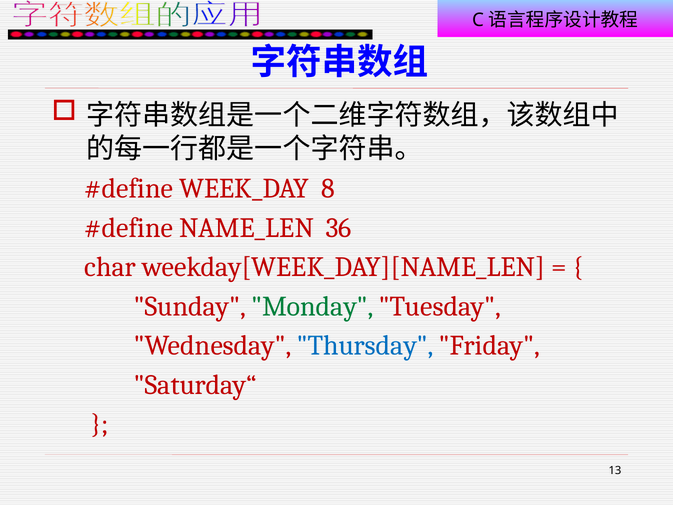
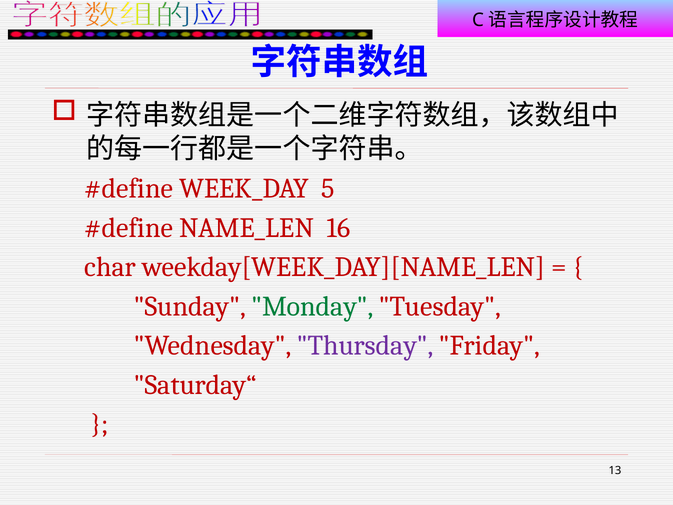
8: 8 -> 5 (328, 188)
36: 36 -> 16 (338, 228)
Thursday colour: blue -> purple (365, 345)
